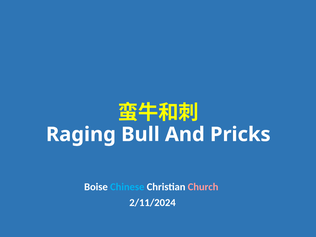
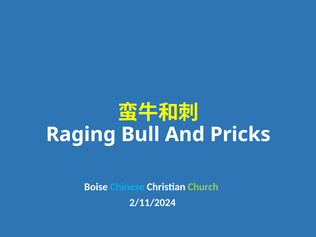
Church colour: pink -> light green (203, 187)
